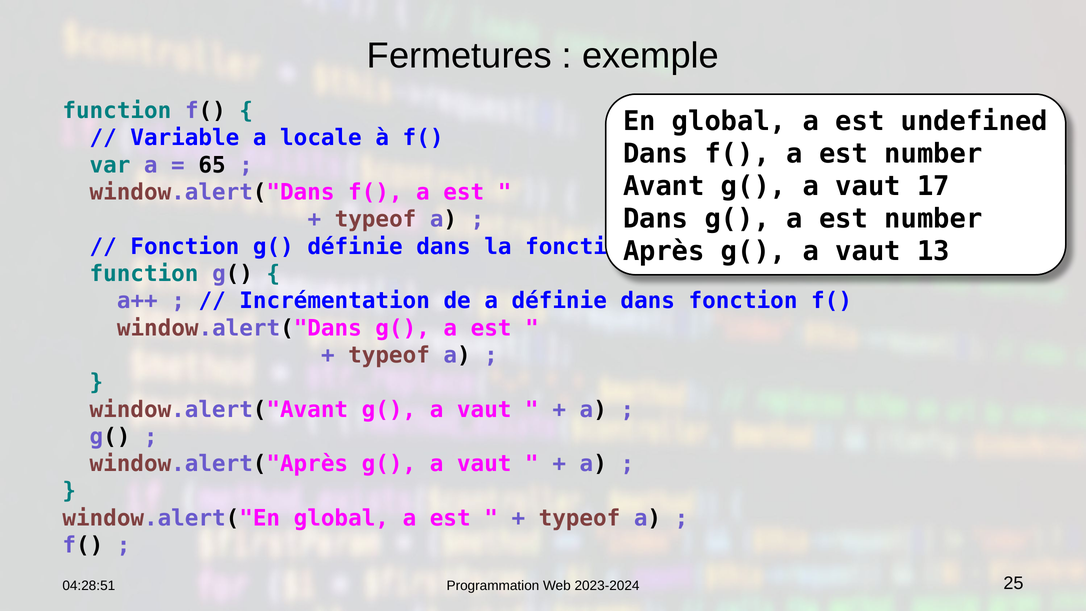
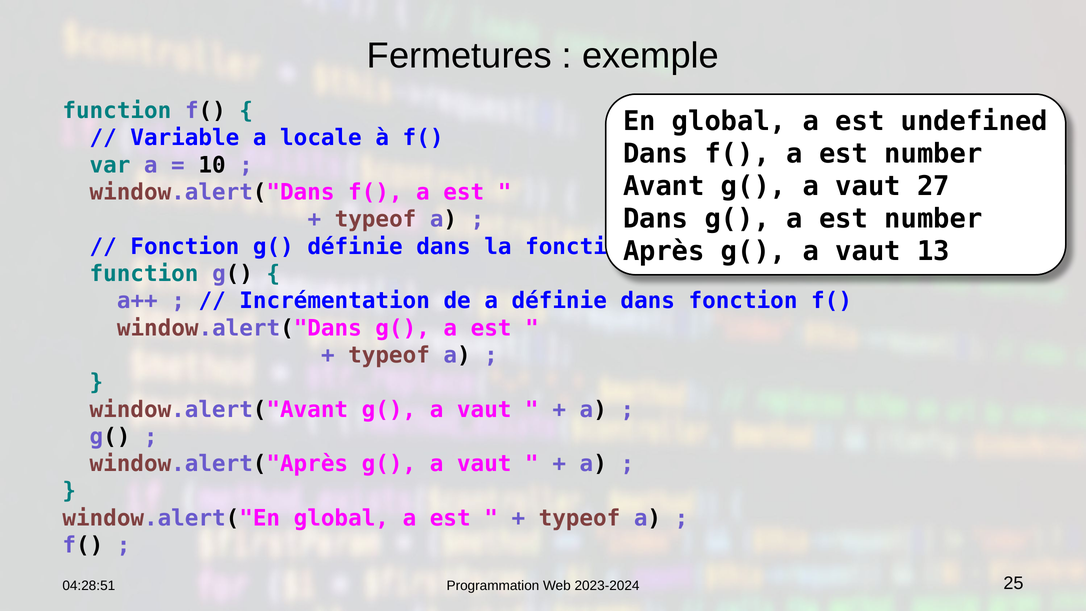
65: 65 -> 10 (212, 165)
17: 17 -> 27 (933, 186)
